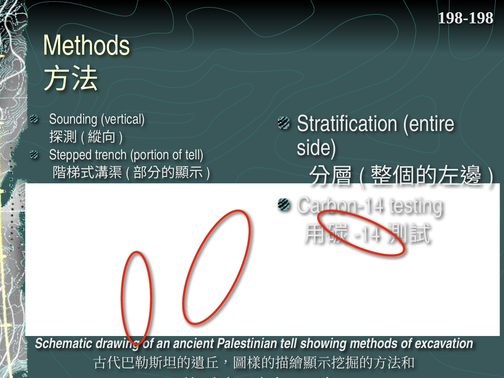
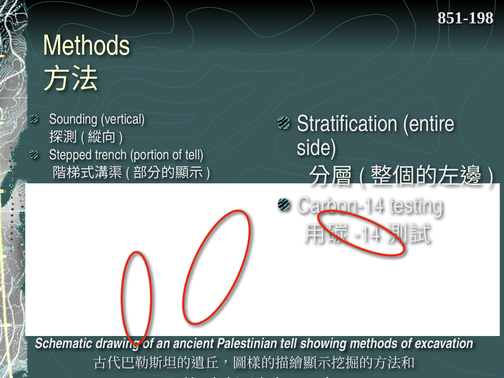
198-198: 198-198 -> 851-198 (466, 18)
